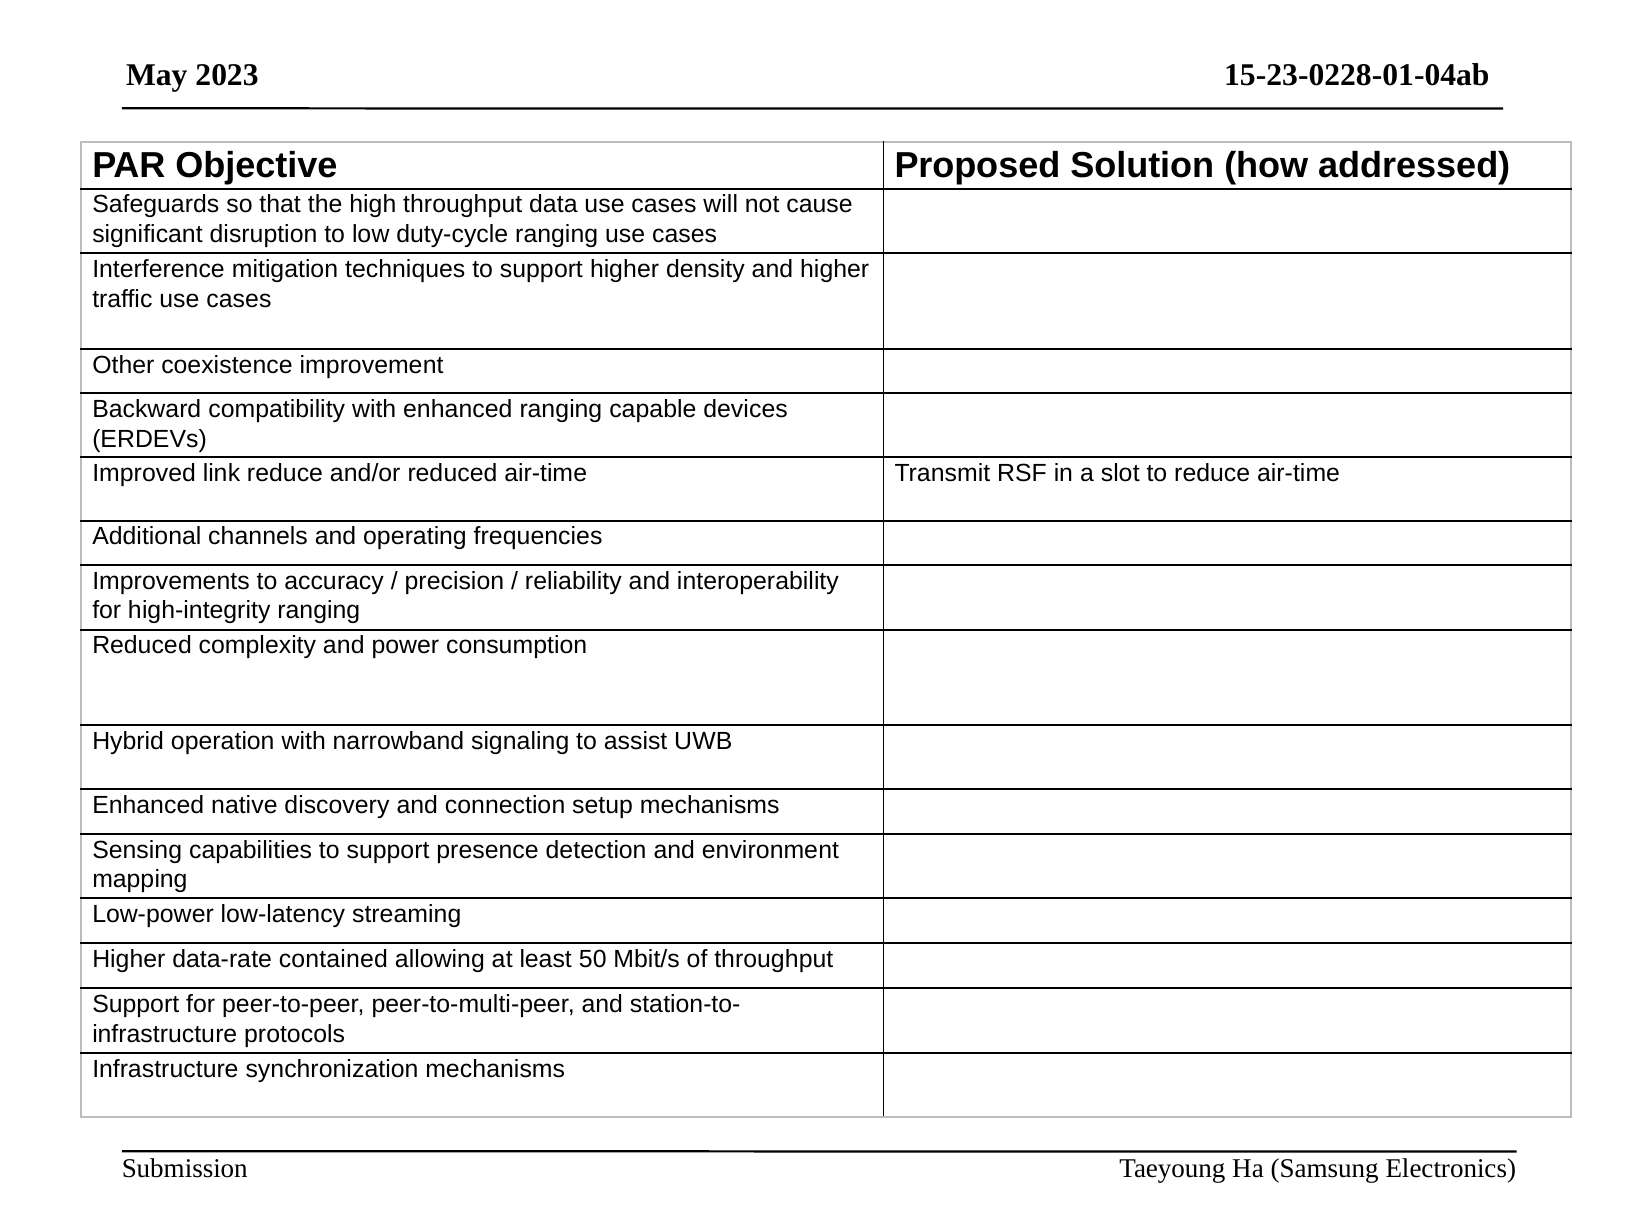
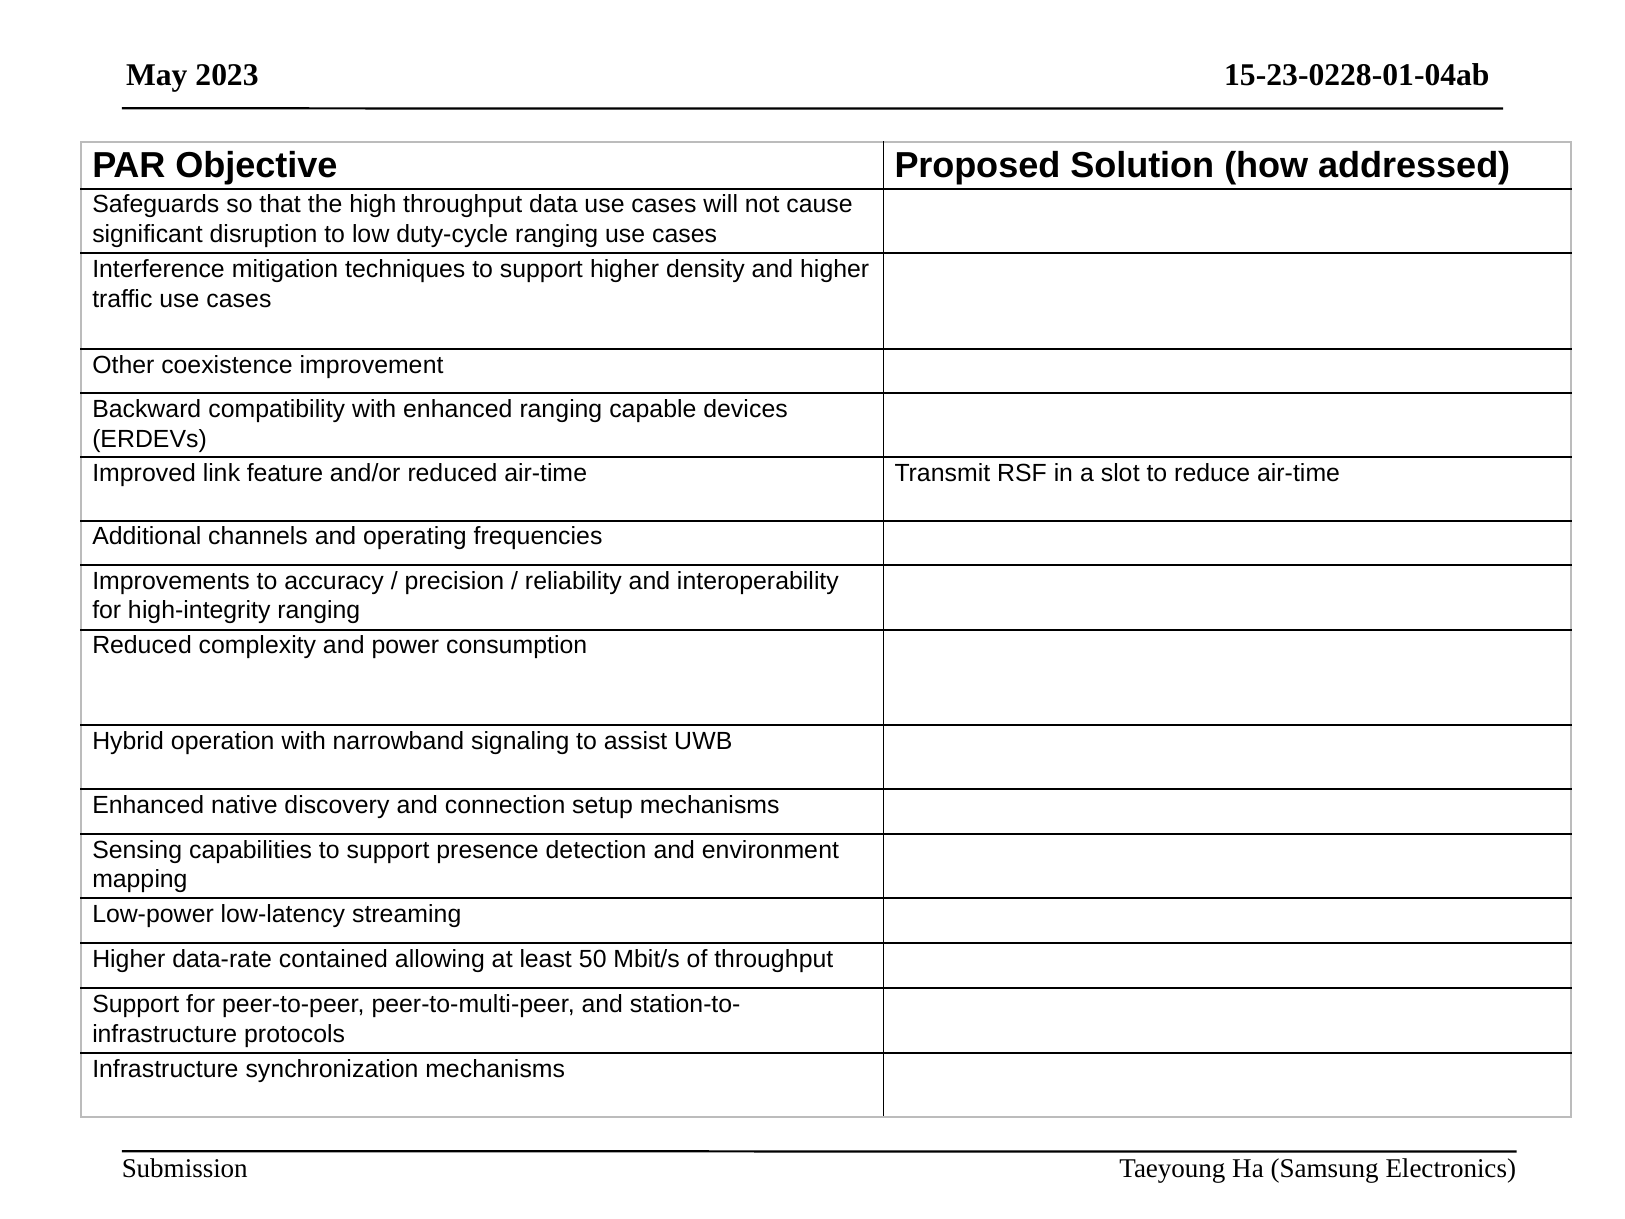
link reduce: reduce -> feature (285, 473)
